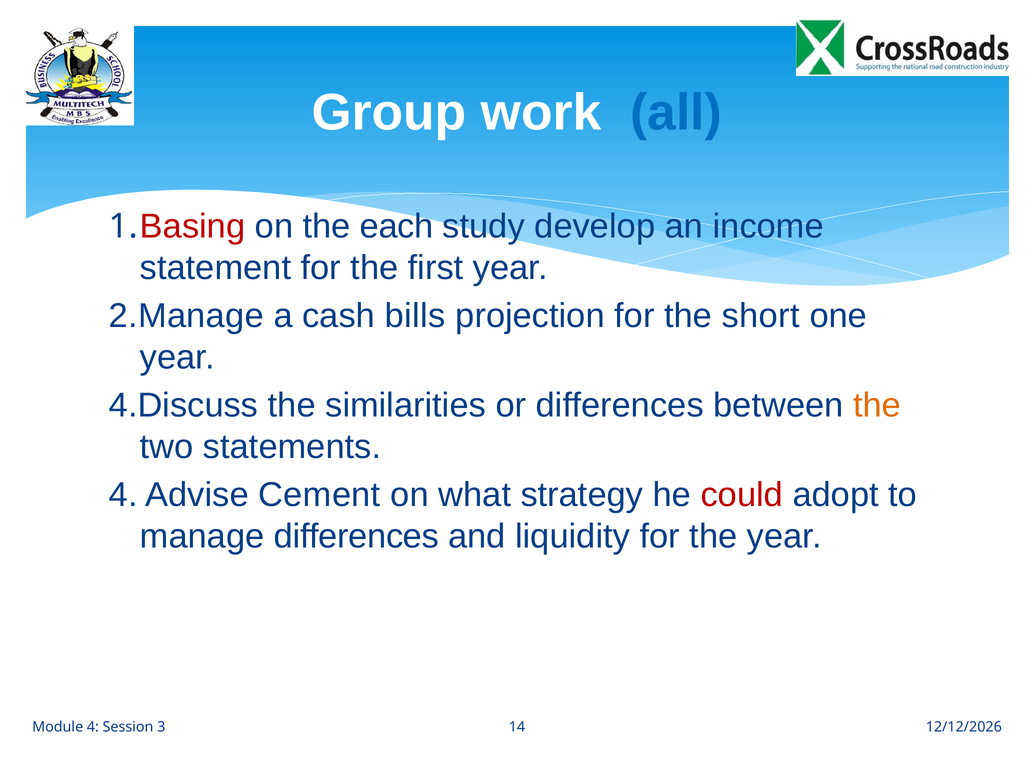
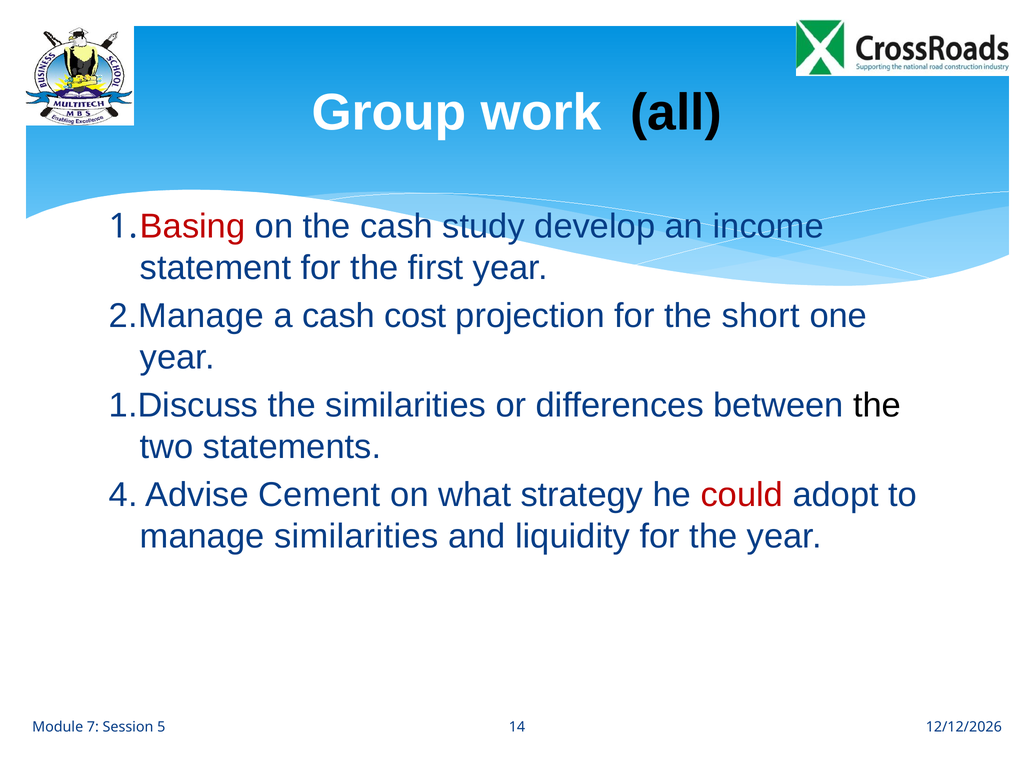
all colour: blue -> black (676, 113)
the each: each -> cash (397, 226)
bills: bills -> cost (415, 316)
4.Discuss: 4.Discuss -> 1.Discuss (184, 406)
the colour: orange -> black (877, 406)
manage differences: differences -> similarities (356, 537)
Module 4: 4 -> 7 (93, 727)
3: 3 -> 5 (161, 727)
